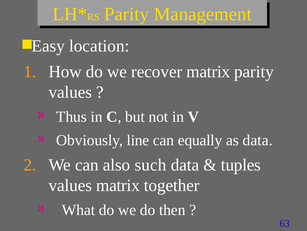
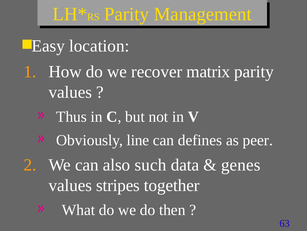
equally: equally -> defines (200, 140)
as data: data -> peer (258, 140)
tuples: tuples -> genes (241, 165)
values matrix: matrix -> stripes (118, 185)
